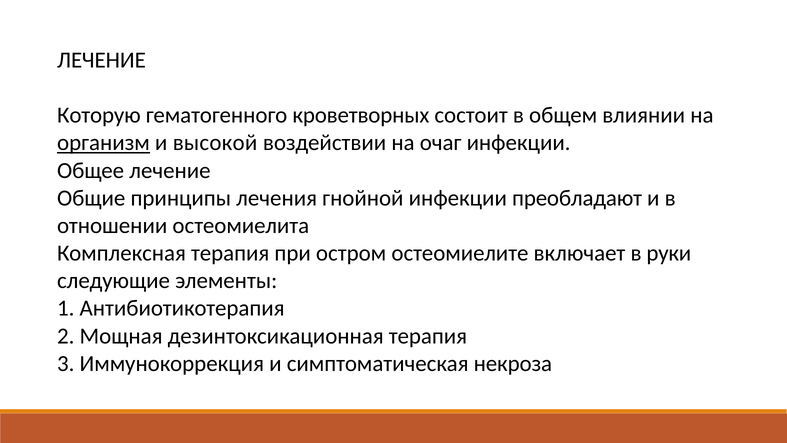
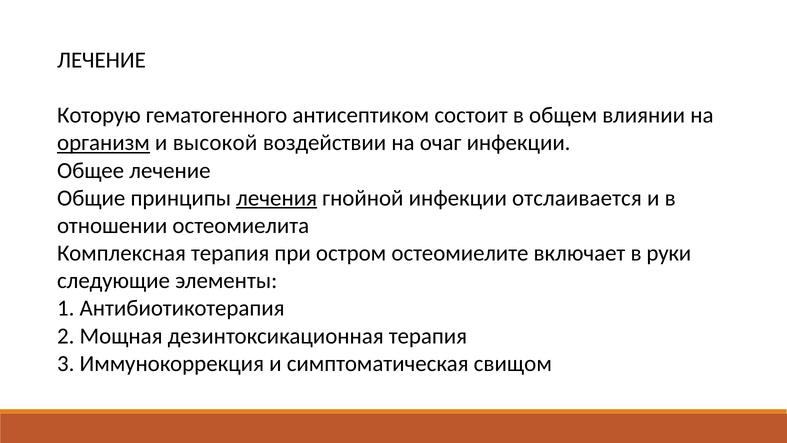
кроветворных: кроветворных -> антисептиком (361, 115)
лечения underline: none -> present (277, 198)
преобладают: преобладают -> отслаивается (577, 198)
некроза: некроза -> свищом (513, 363)
